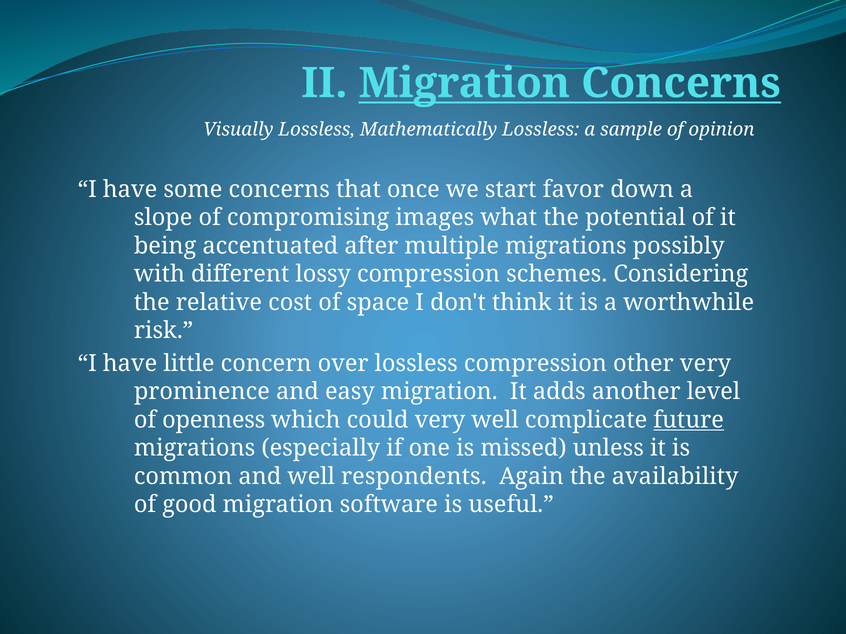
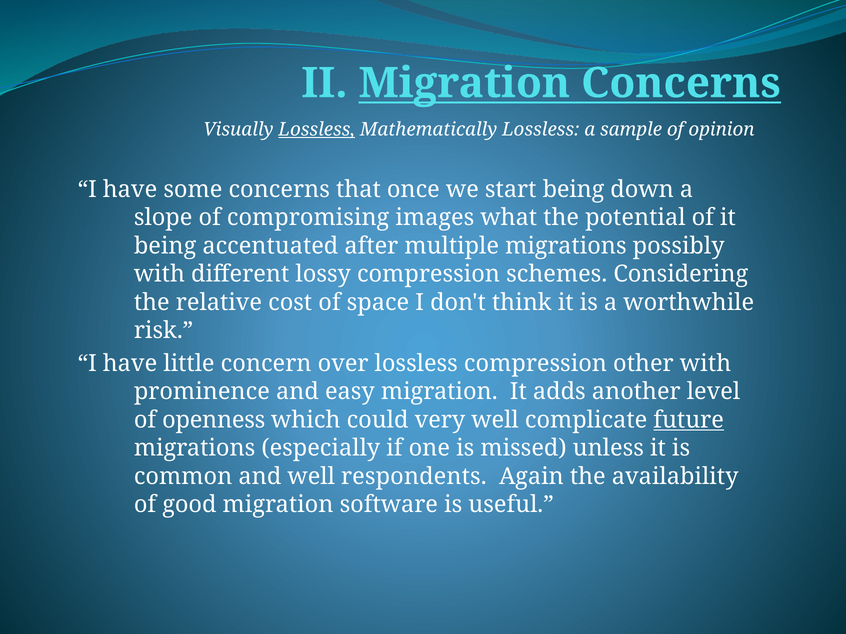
Lossless underline: none -> present (317, 130)
start favor: favor -> being (573, 190)
other very: very -> with (706, 364)
